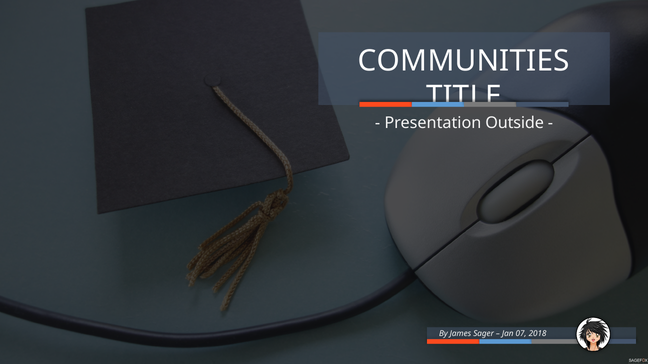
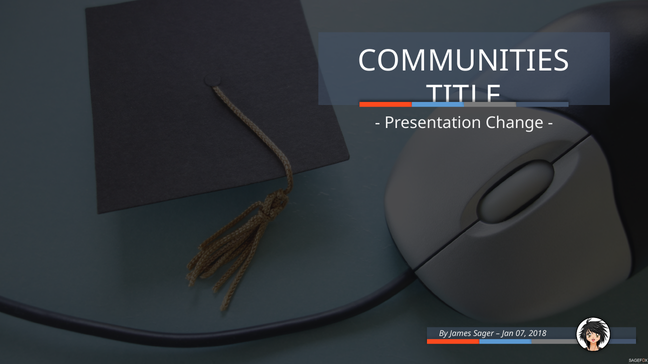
Outside: Outside -> Change (515, 123)
